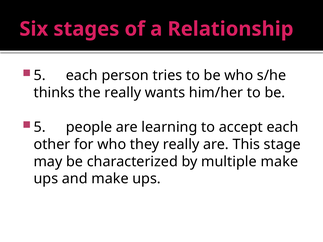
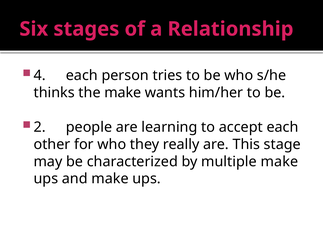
5: 5 -> 4 (40, 76)
the really: really -> make (123, 93)
5: 5 -> 2 (40, 127)
